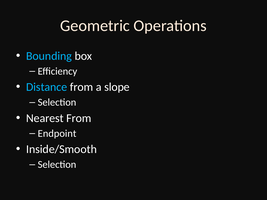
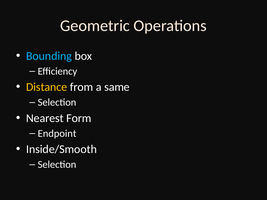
Distance colour: light blue -> yellow (47, 87)
slope: slope -> same (117, 87)
Nearest From: From -> Form (79, 118)
